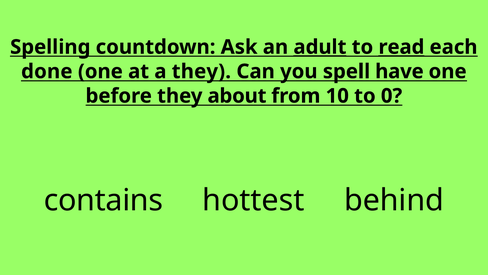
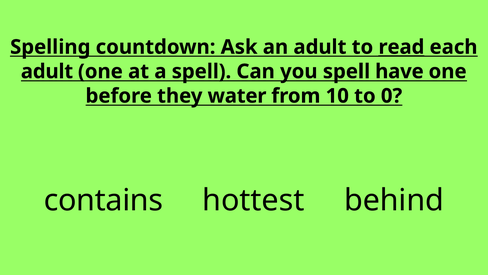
adult underline: present -> none (320, 47)
done: done -> adult (47, 71)
a they: they -> spell (201, 71)
about: about -> water (237, 96)
